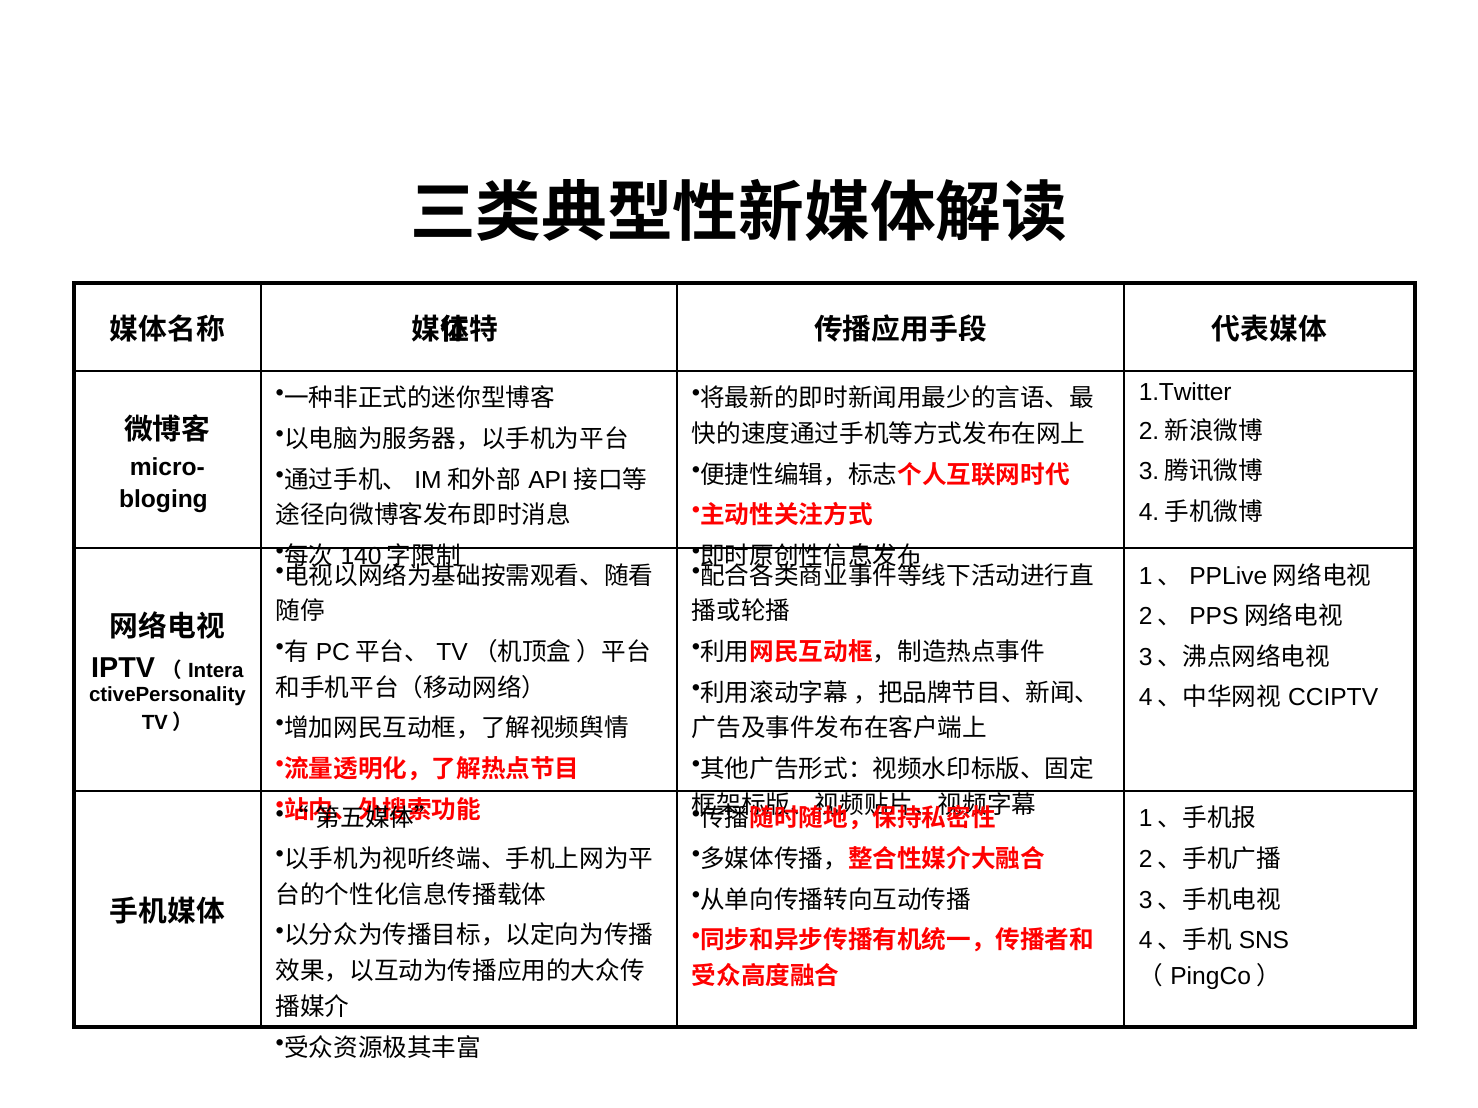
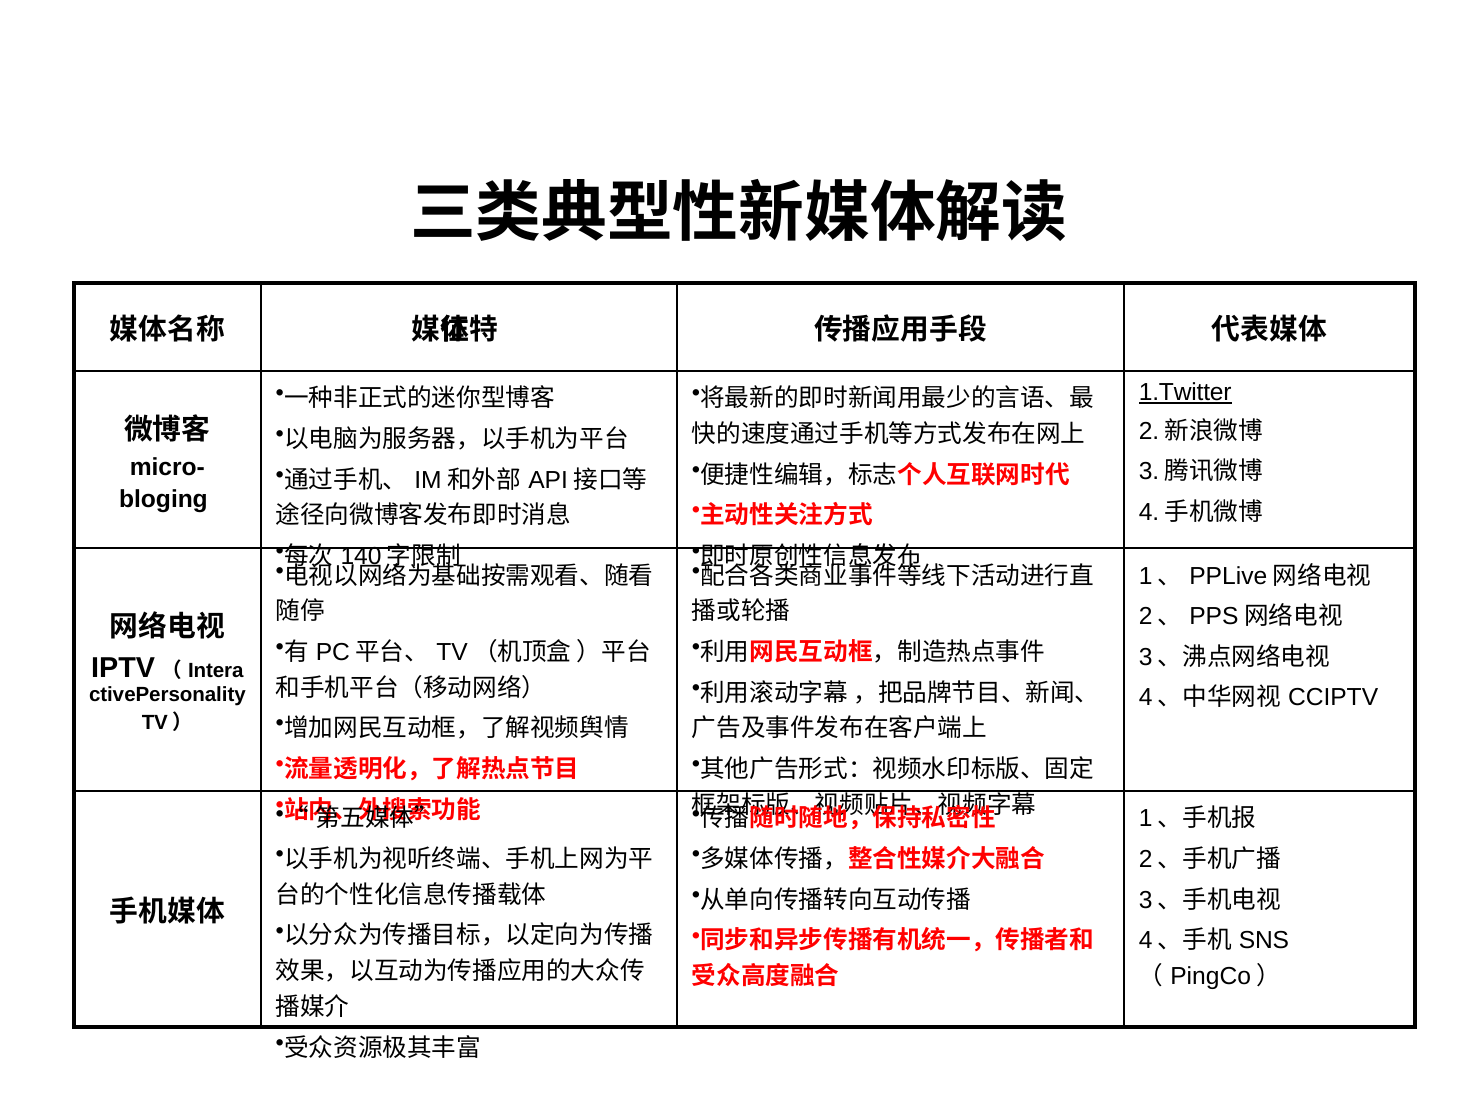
1.Twitter underline: none -> present (1185, 393)
